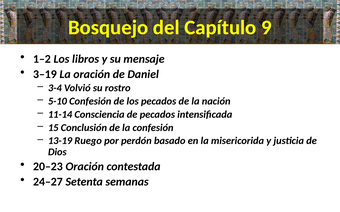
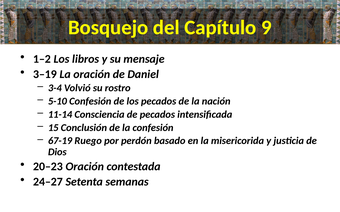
13-19: 13-19 -> 67-19 (60, 141)
